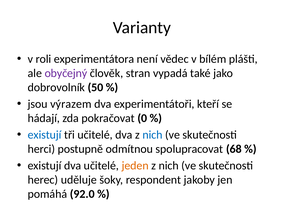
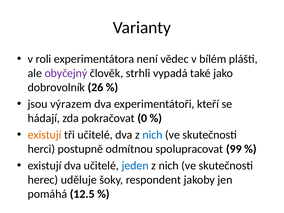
stran: stran -> strhli (138, 73)
50: 50 -> 26 (95, 87)
existují colour: blue -> orange (45, 135)
68: 68 -> 99 (234, 149)
jeden colour: orange -> blue (135, 166)
92.0: 92.0 -> 12.5 (82, 194)
